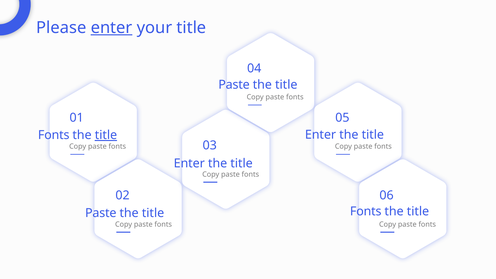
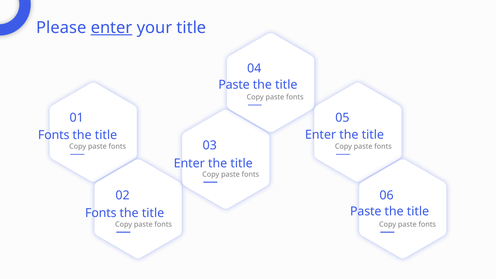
title underline: present -> none (106, 135)
Fonts: Fonts -> Paste (366, 211)
Paste: Paste -> Fonts (101, 213)
